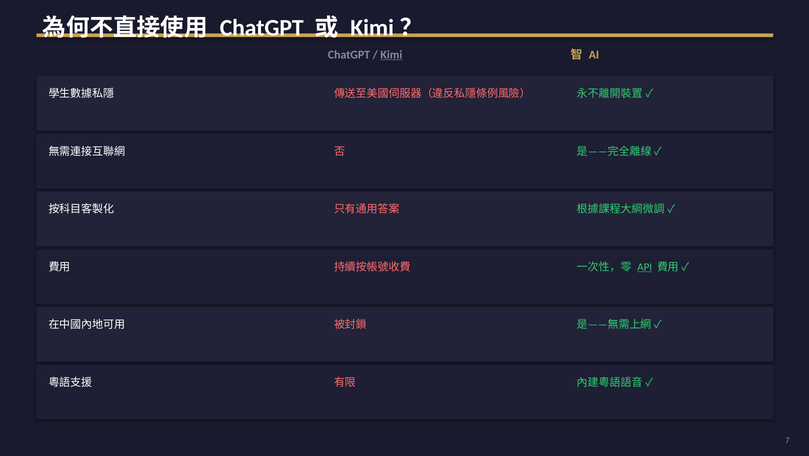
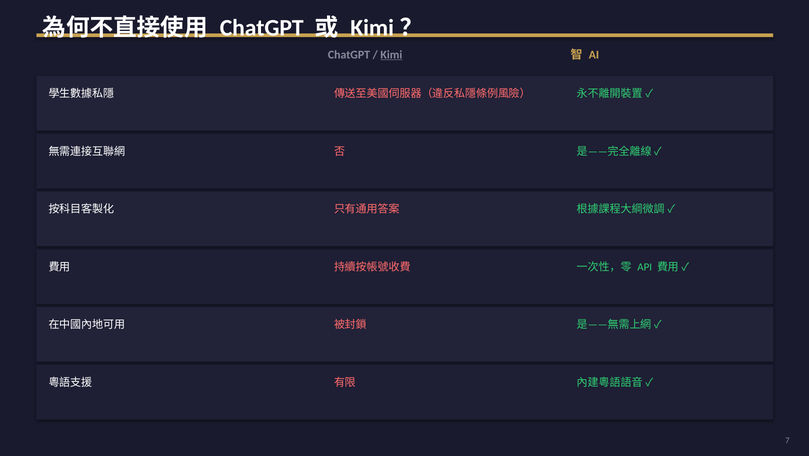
API underline: present -> none (645, 267)
